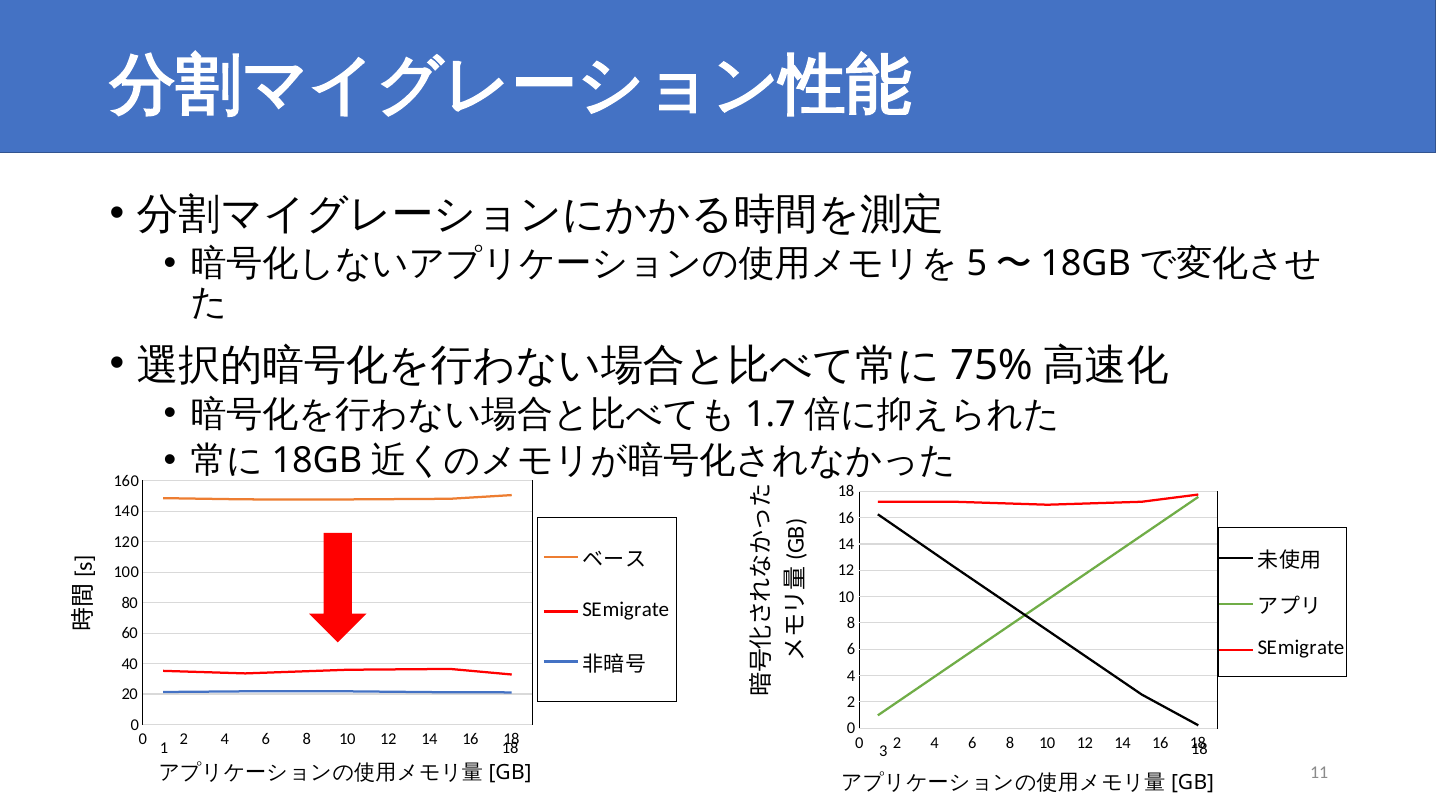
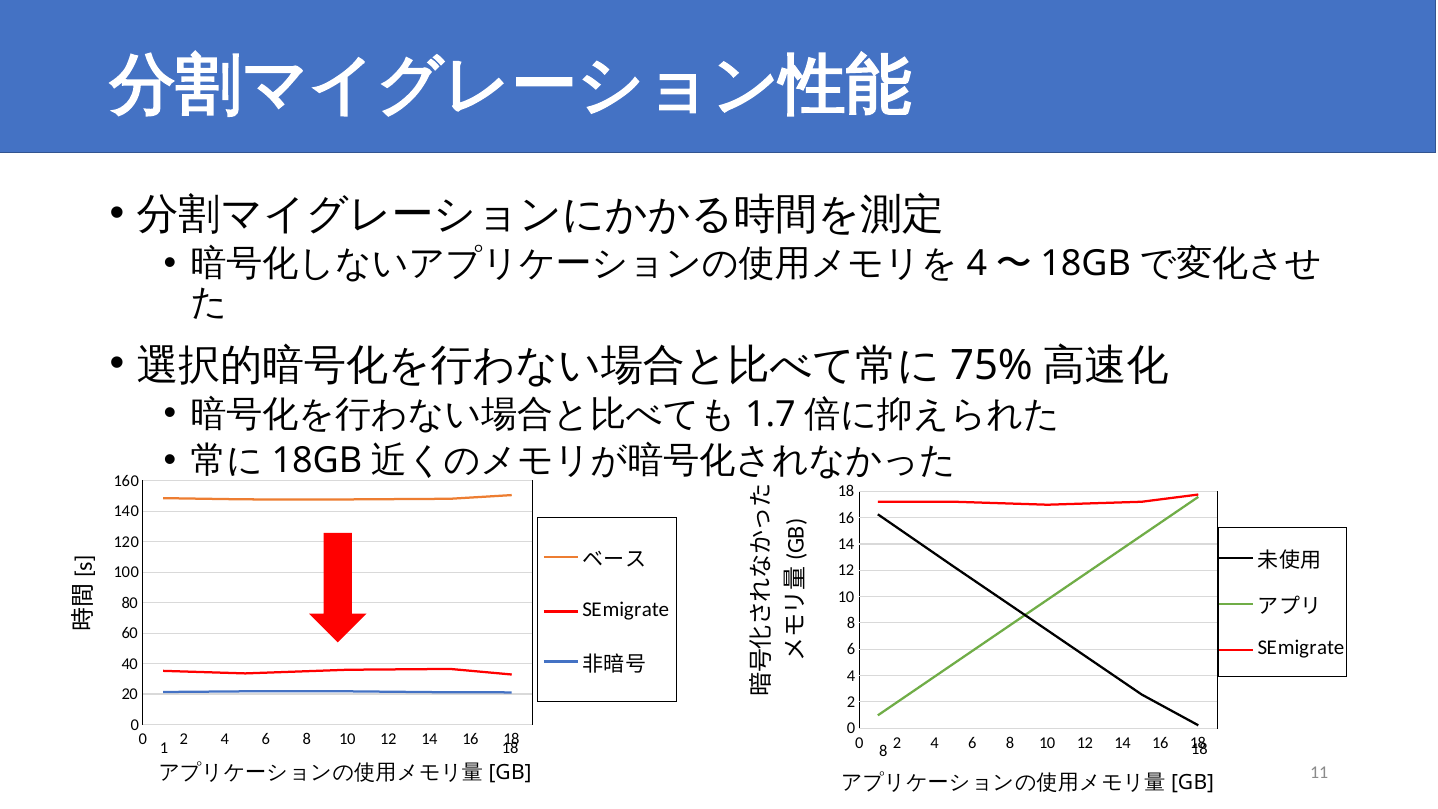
5: 5 -> 4 (977, 264)
1 3: 3 -> 8 (883, 751)
